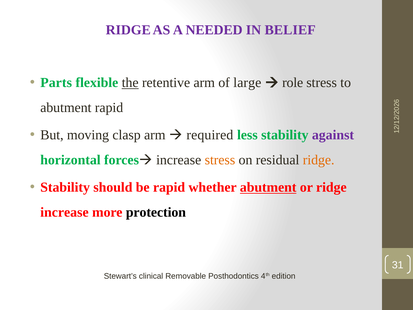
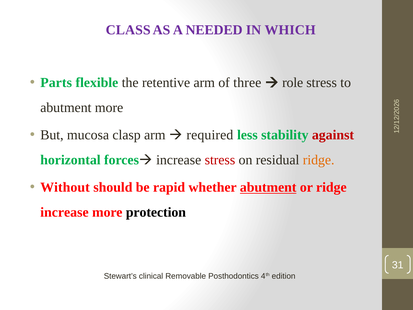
RIDGE: RIDGE -> CLASS (128, 30)
BELIEF: BELIEF -> WHICH (290, 30)
the underline: present -> none (130, 83)
large: large -> three (247, 83)
abutment rapid: rapid -> more (109, 107)
moving: moving -> mucosa (88, 135)
against colour: purple -> red (333, 135)
stress colour: orange -> red (220, 160)
Stability: Stability -> Without (65, 187)
